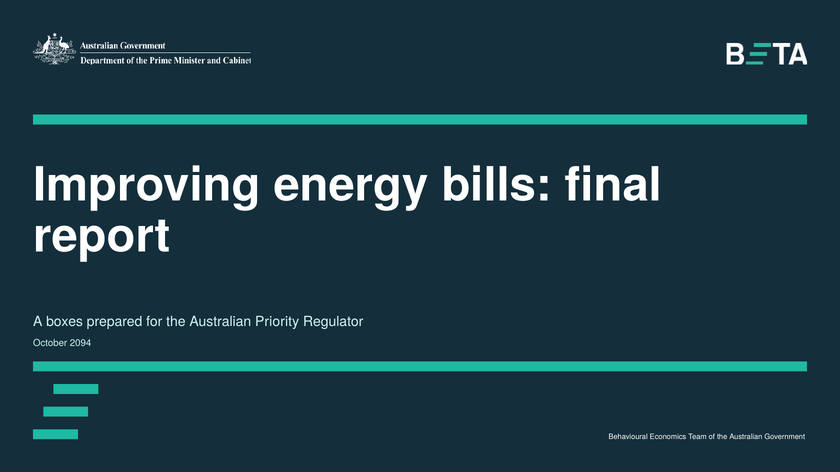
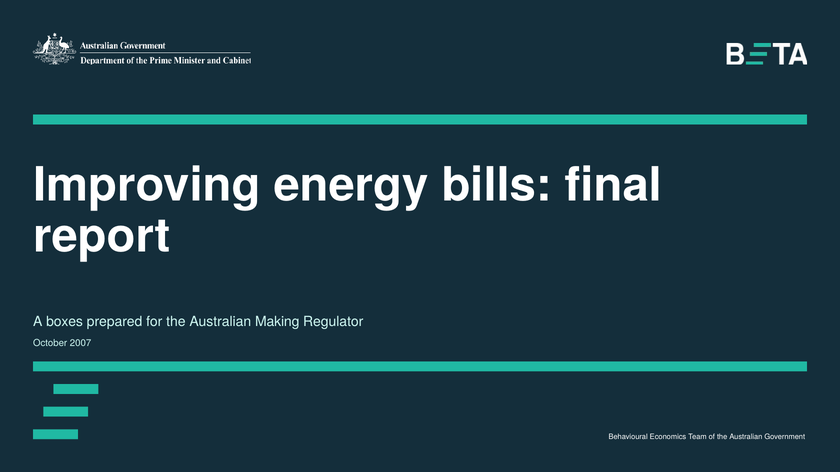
Priority: Priority -> Making (277, 322)
2094: 2094 -> 2007 (81, 344)
